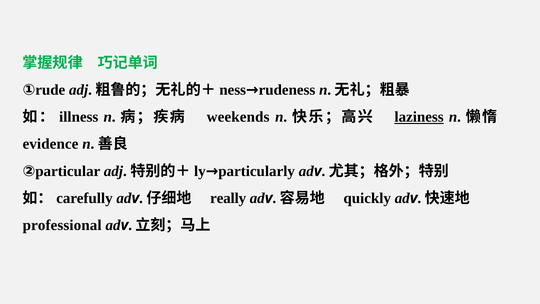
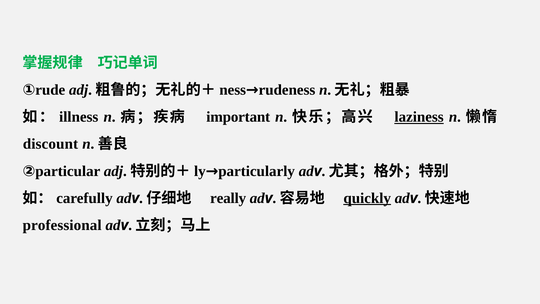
weekends: weekends -> important (238, 117)
evidence: evidence -> discount (50, 144)
quickly underline: none -> present (367, 198)
